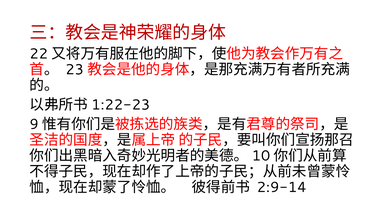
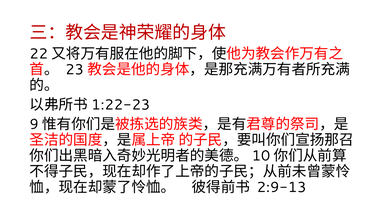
2:9-14: 2:9-14 -> 2:9-13 (282, 187)
